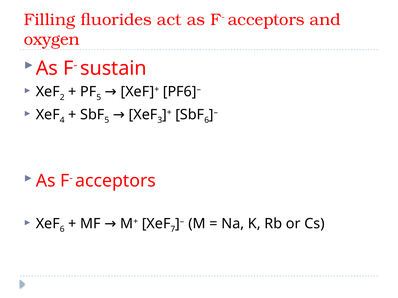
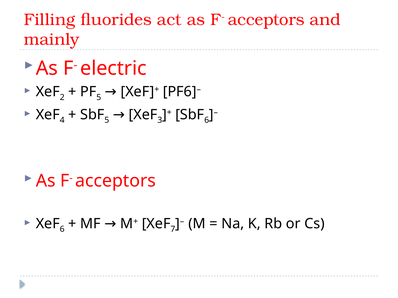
oxygen: oxygen -> mainly (52, 40)
sustain: sustain -> electric (113, 68)
